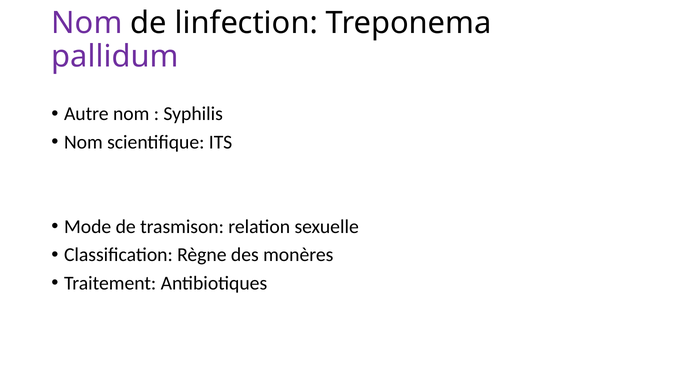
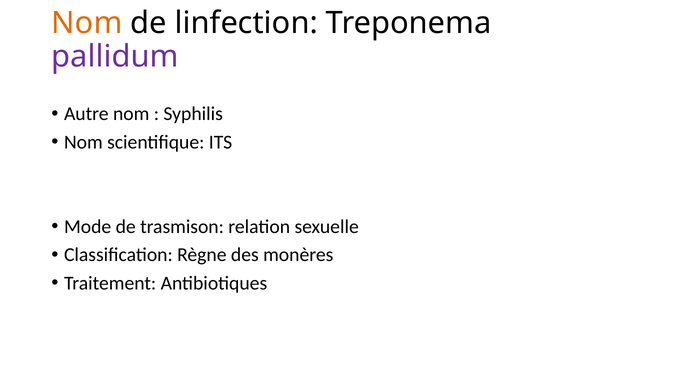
Nom colour: purple -> orange (87, 23)
